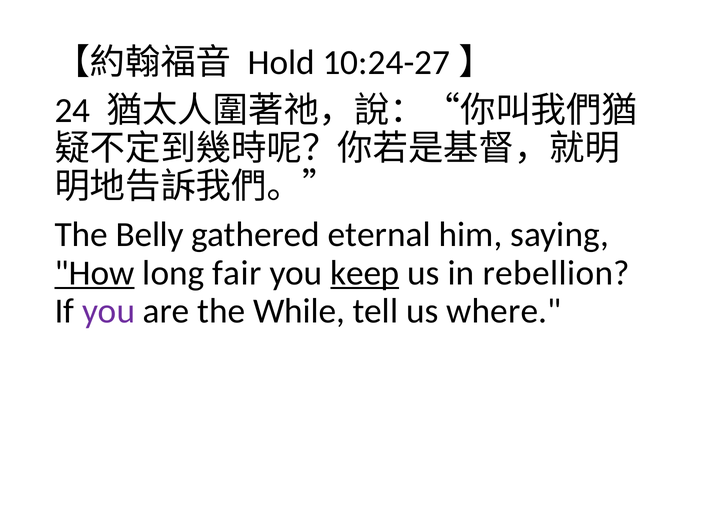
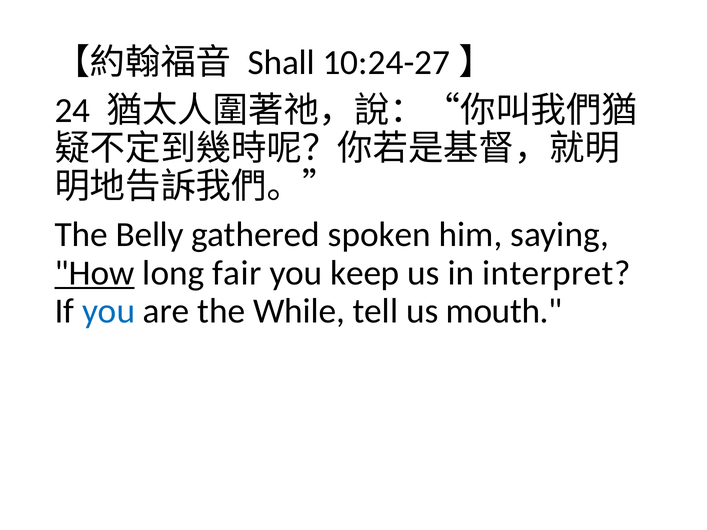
Hold: Hold -> Shall (281, 62)
eternal: eternal -> spoken (379, 235)
keep underline: present -> none (365, 273)
rebellion: rebellion -> interpret (556, 273)
you colour: purple -> blue (109, 311)
where: where -> mouth (504, 311)
